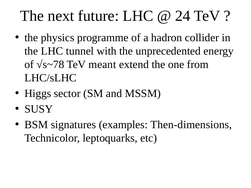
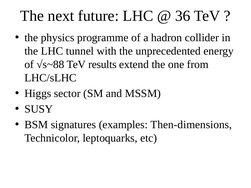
24: 24 -> 36 (183, 16)
√s~78: √s~78 -> √s~88 (50, 65)
meant: meant -> results (102, 65)
